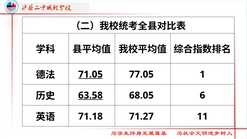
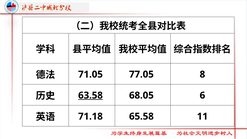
71.05 underline: present -> none (90, 74)
1: 1 -> 8 (202, 74)
71.27: 71.27 -> 65.58 (141, 116)
